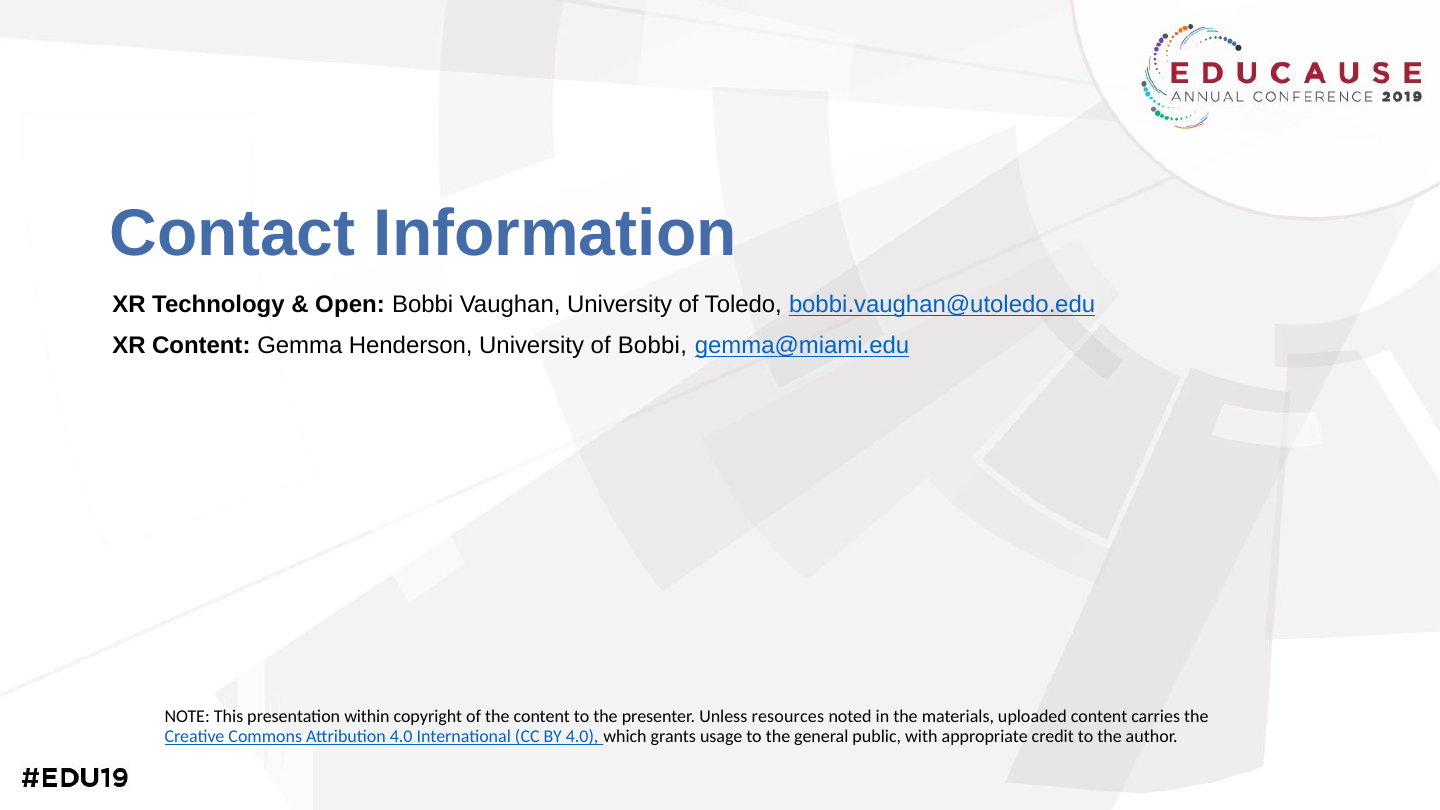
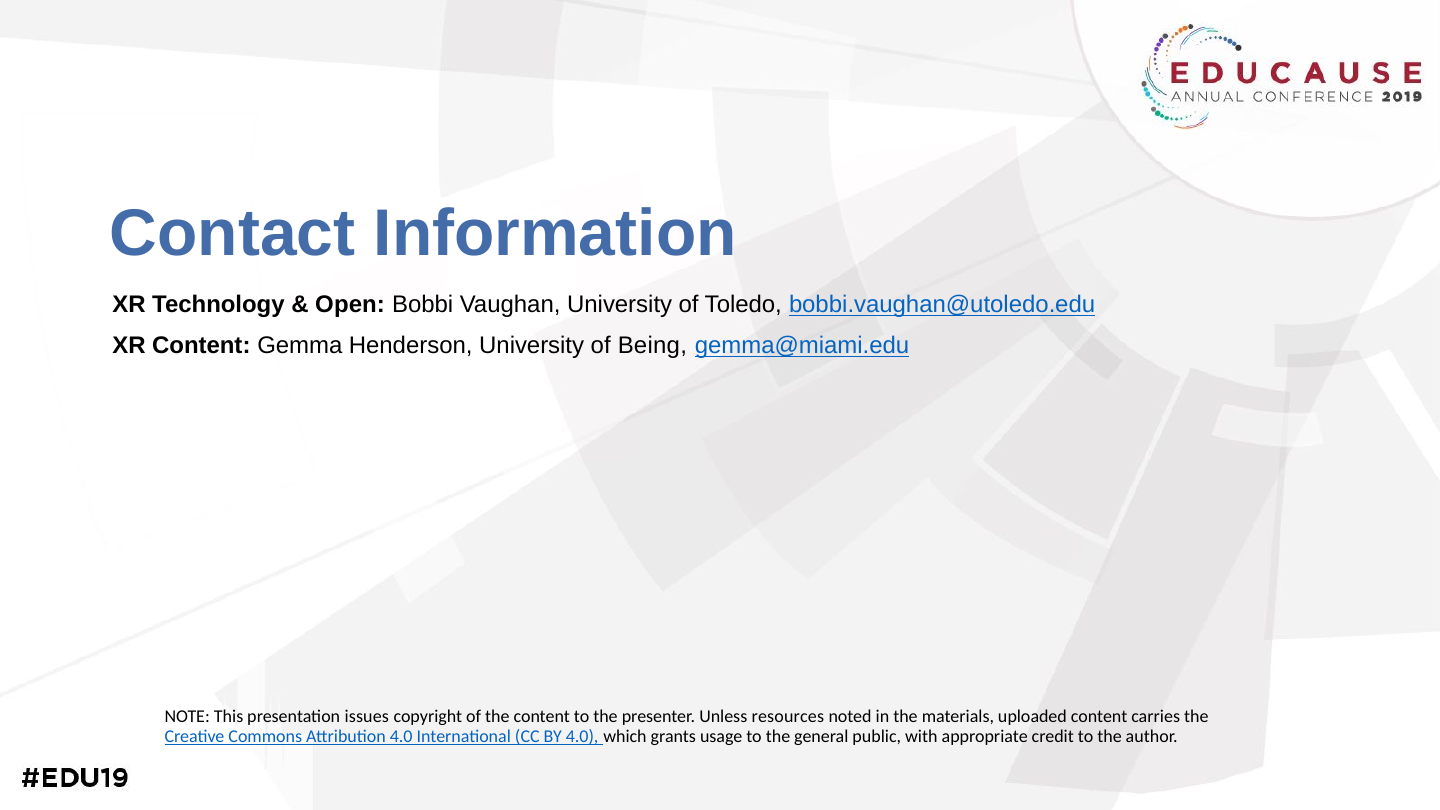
of Bobbi: Bobbi -> Being (652, 346)
within: within -> issues (367, 717)
